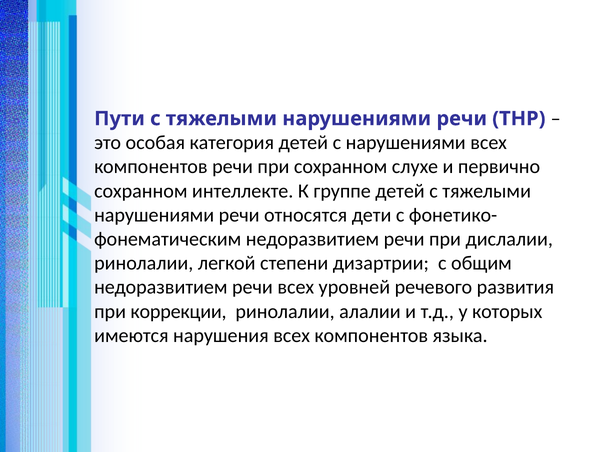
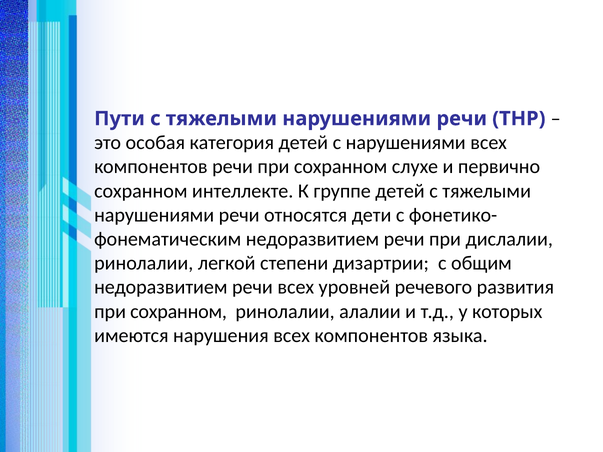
коррекции: коррекции -> сохранном (179, 312)
